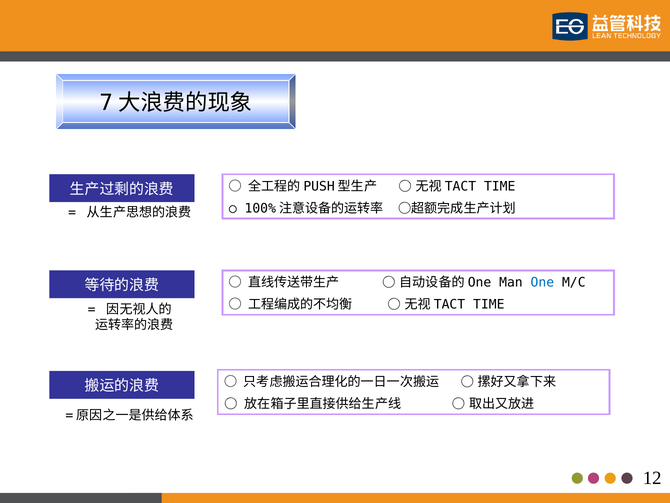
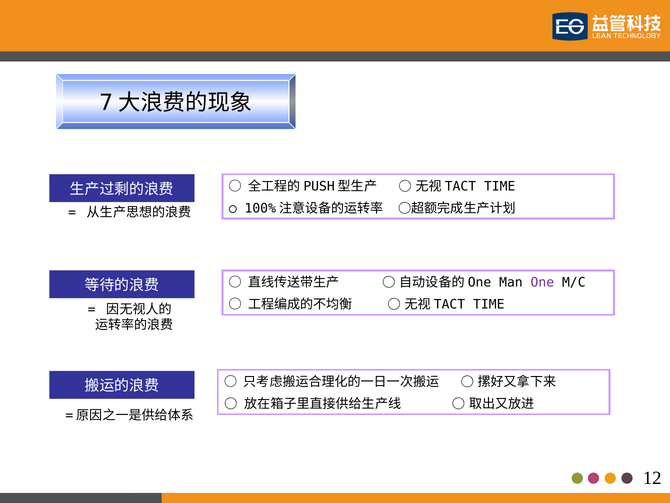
One colour: blue -> purple (542, 282)
